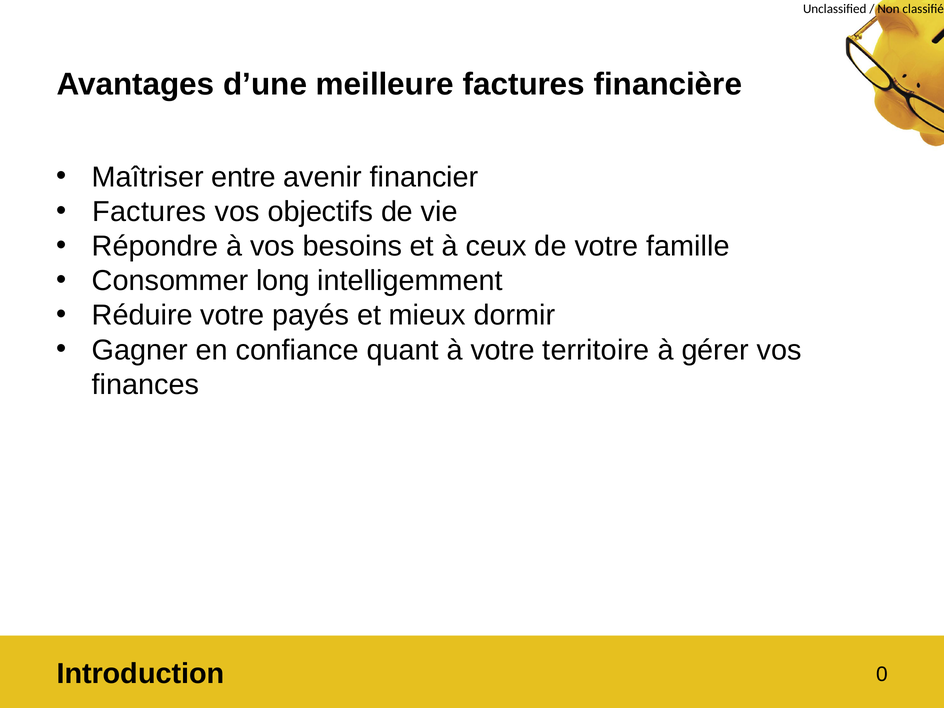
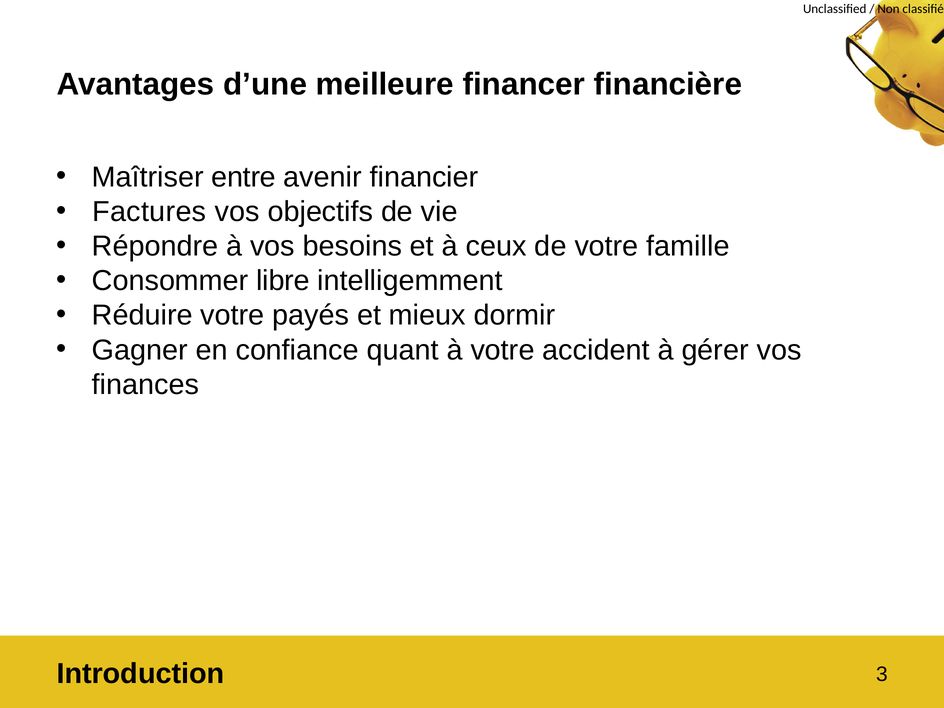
meilleure factures: factures -> financer (524, 84)
long: long -> libre (283, 281)
territoire: territoire -> accident (596, 350)
0: 0 -> 3 (882, 674)
